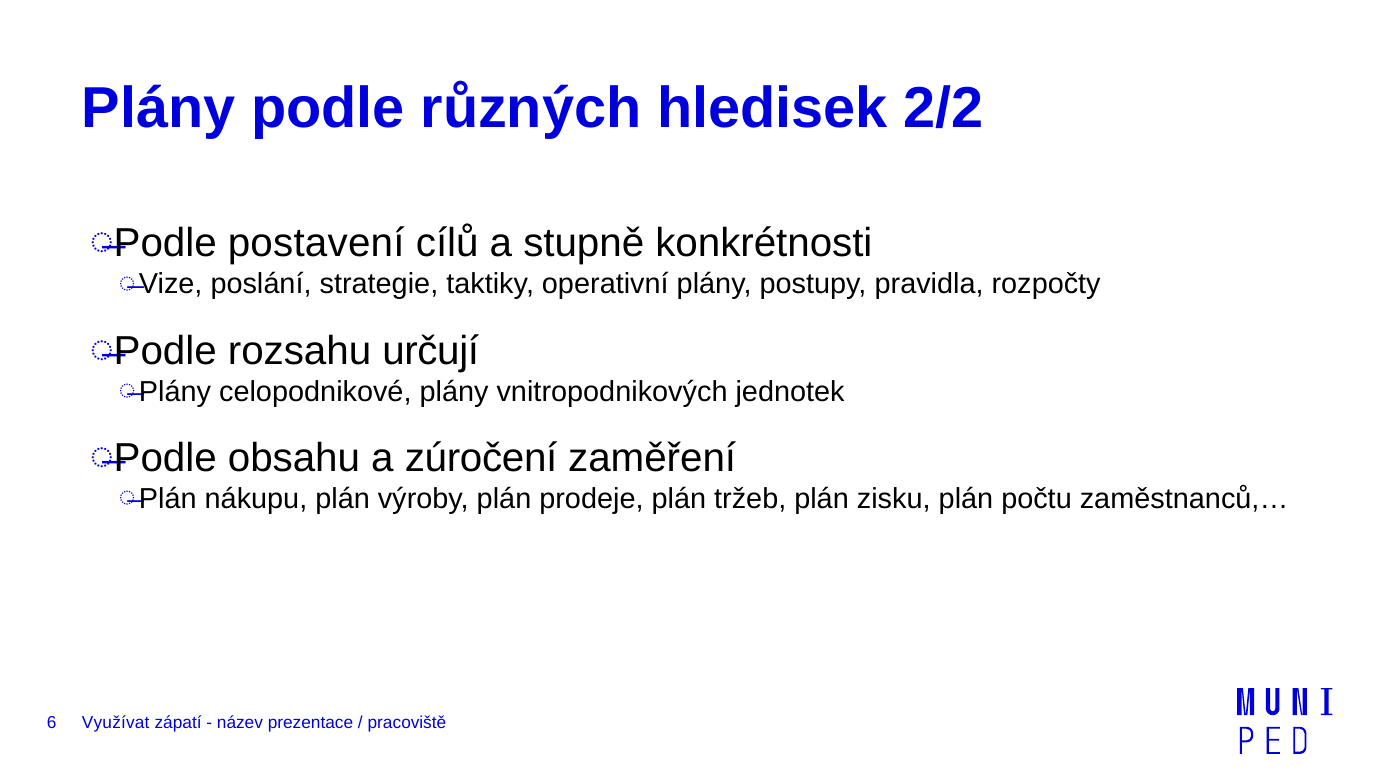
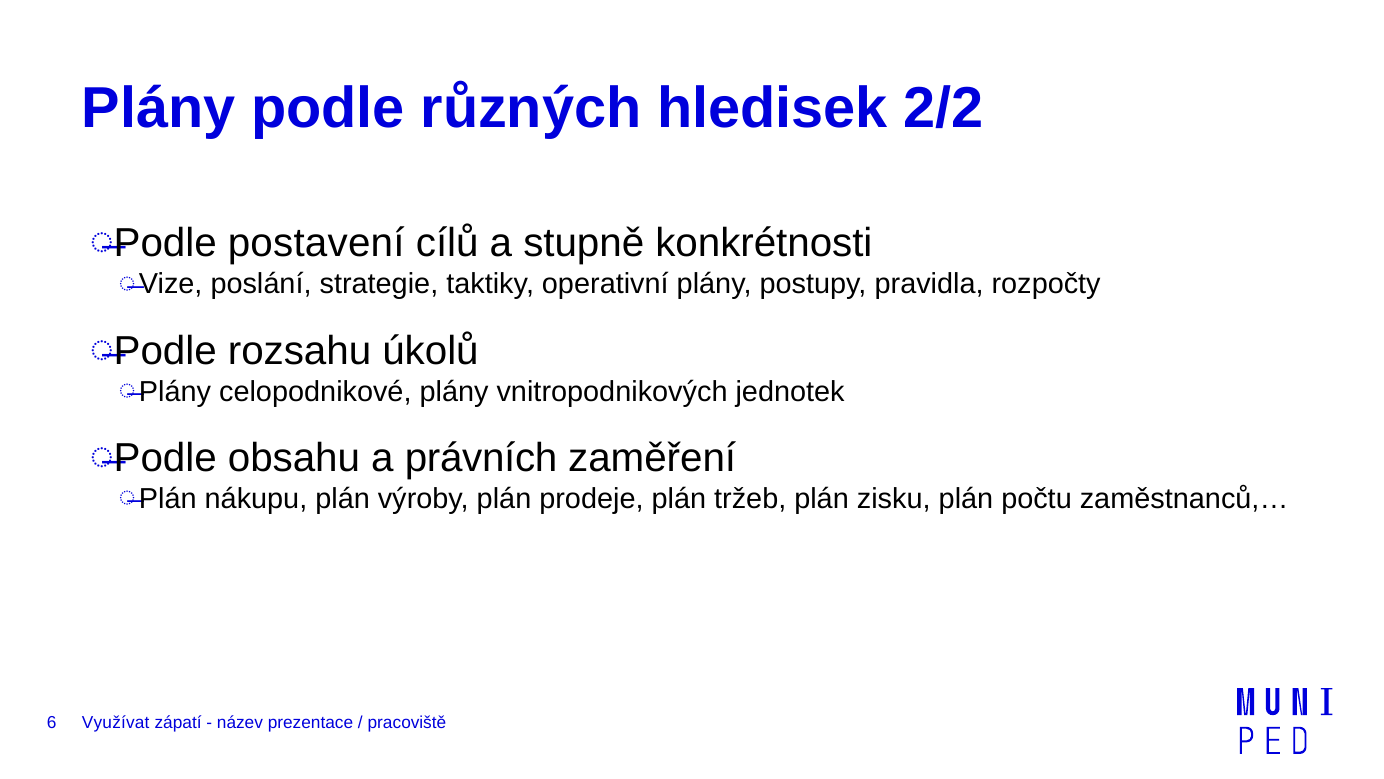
určují: určují -> úkolů (430, 351)
zúročení: zúročení -> právních (481, 458)
